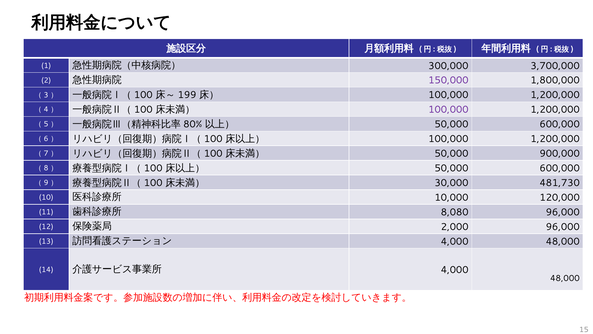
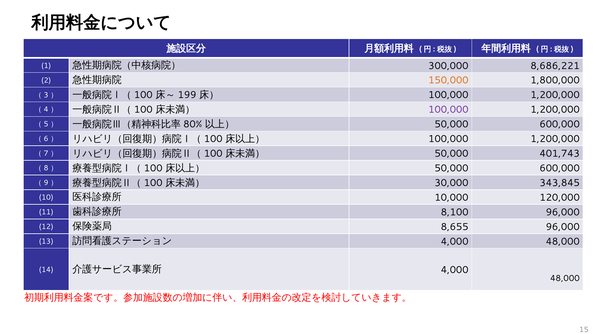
3,700,000: 3,700,000 -> 8,686,221 (555, 66)
150,000 colour: purple -> orange (448, 80)
900,000: 900,000 -> 401,743 (560, 153)
481,730: 481,730 -> 343,845 (560, 183)
8,080: 8,080 -> 8,100 (455, 212)
2,000: 2,000 -> 8,655 (455, 226)
